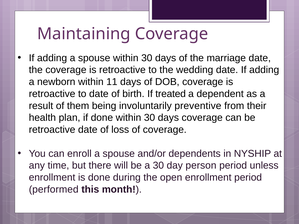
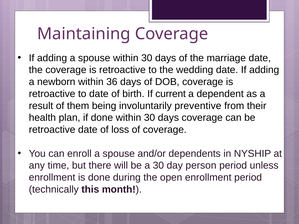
11: 11 -> 36 (112, 82)
treated: treated -> current (171, 94)
performed: performed -> technically (54, 190)
